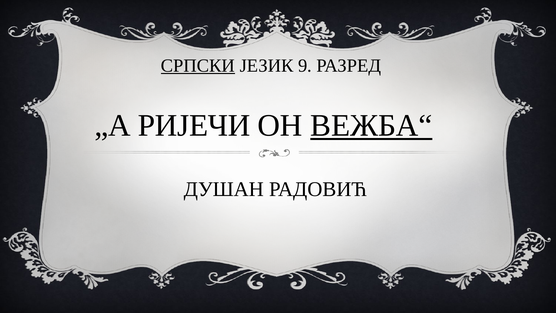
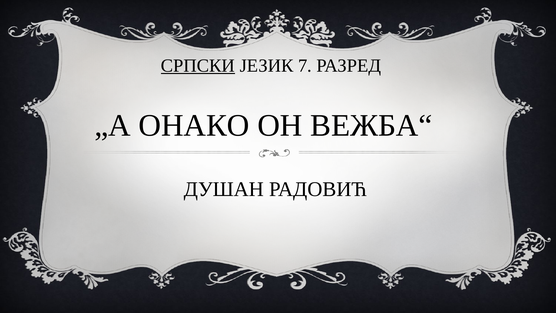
9: 9 -> 7 (305, 66)
РИЈЕЧИ: РИЈЕЧИ -> ОНАКО (194, 125)
ВЕЖБА“ underline: present -> none (371, 125)
